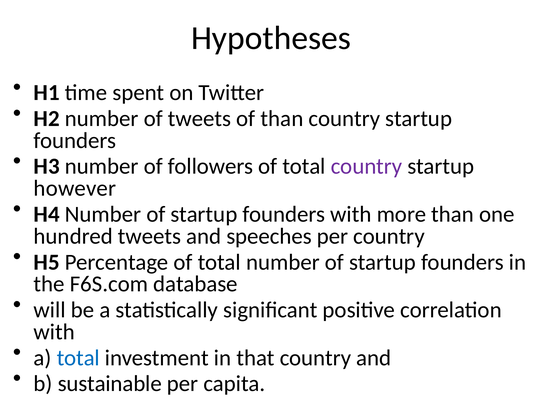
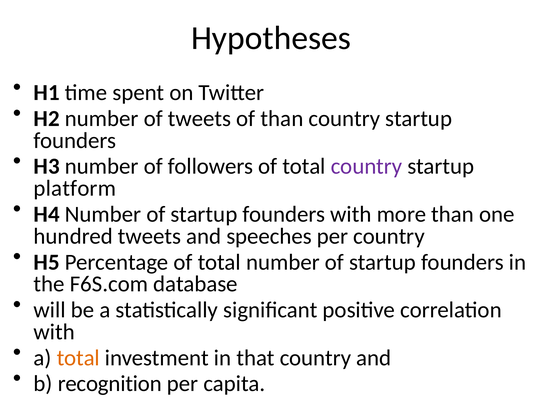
however: however -> platform (75, 189)
total colour: blue -> orange (78, 358)
sustainable: sustainable -> recognition (110, 384)
